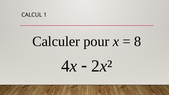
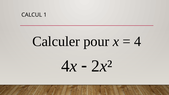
8: 8 -> 4 (138, 41)
